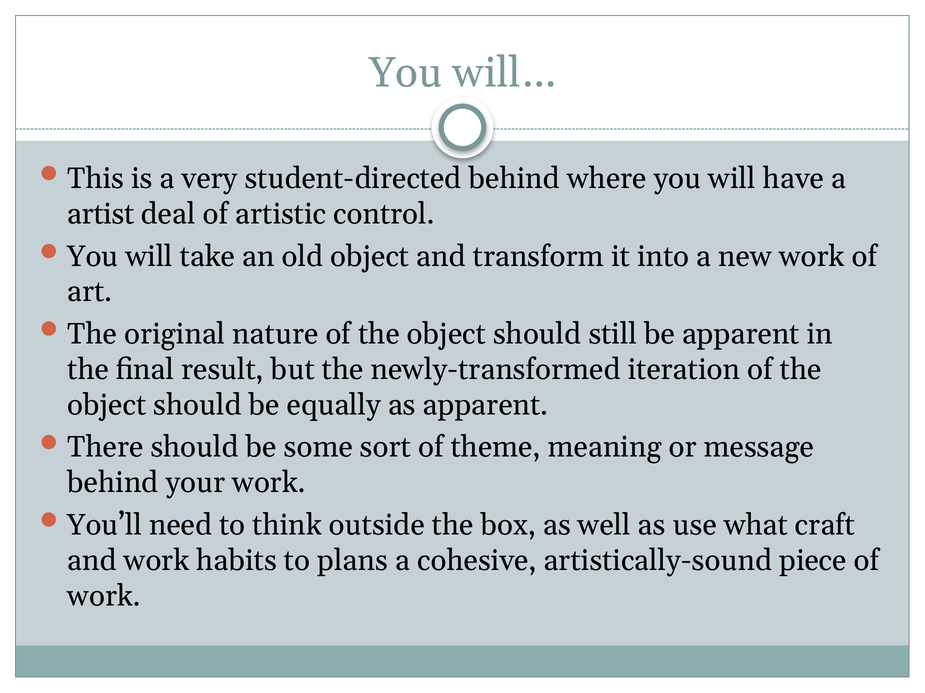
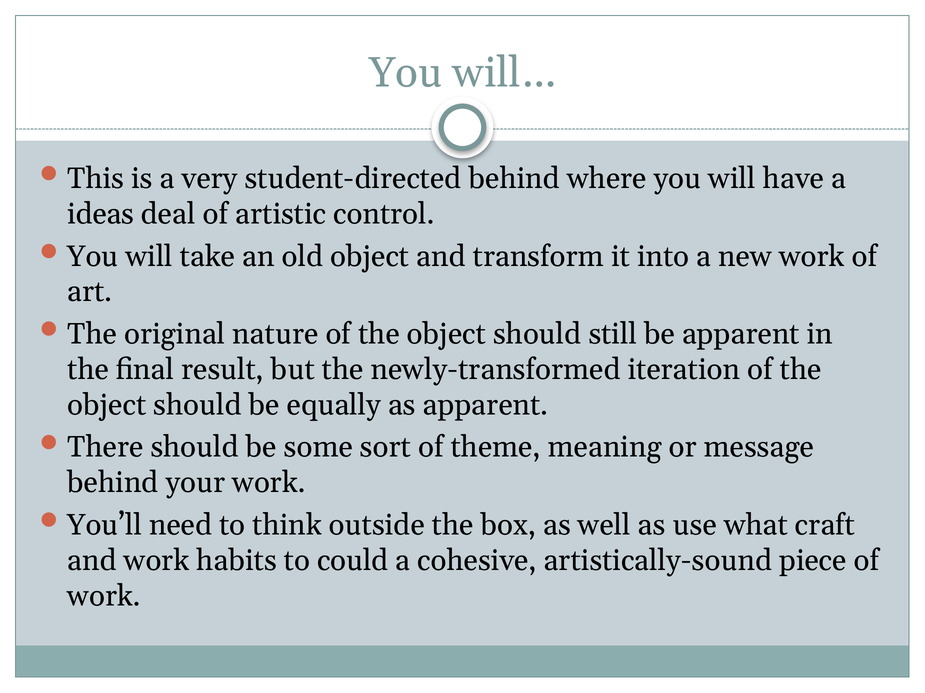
artist: artist -> ideas (101, 214)
plans: plans -> could (353, 561)
